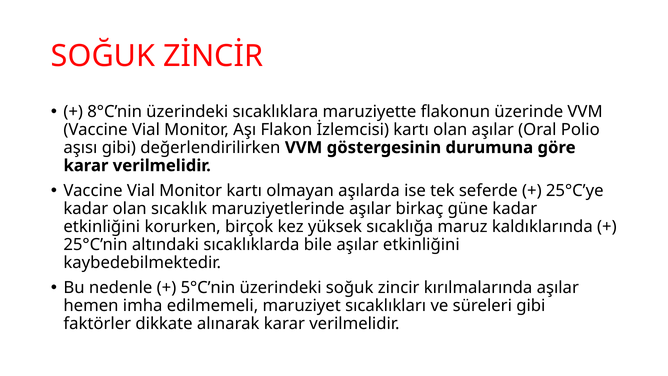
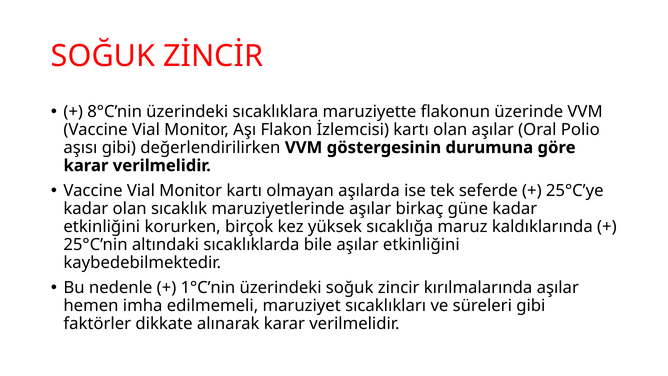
5°C’nin: 5°C’nin -> 1°C’nin (208, 288)
